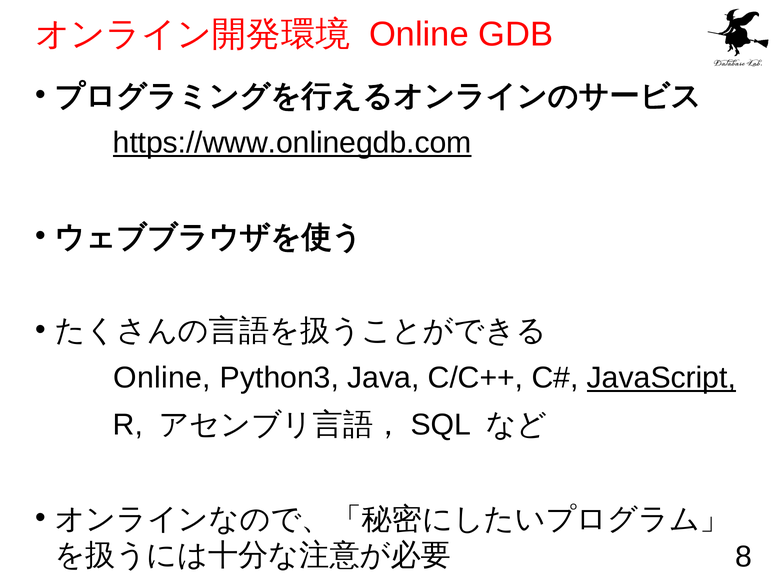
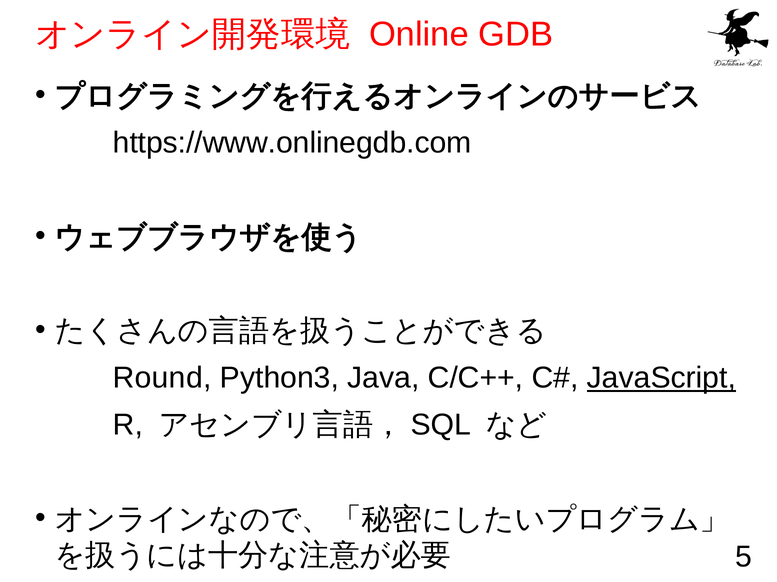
https://www.onlinegdb.com underline: present -> none (292, 143)
Online: Online -> Round (162, 378)
8: 8 -> 5 (744, 558)
